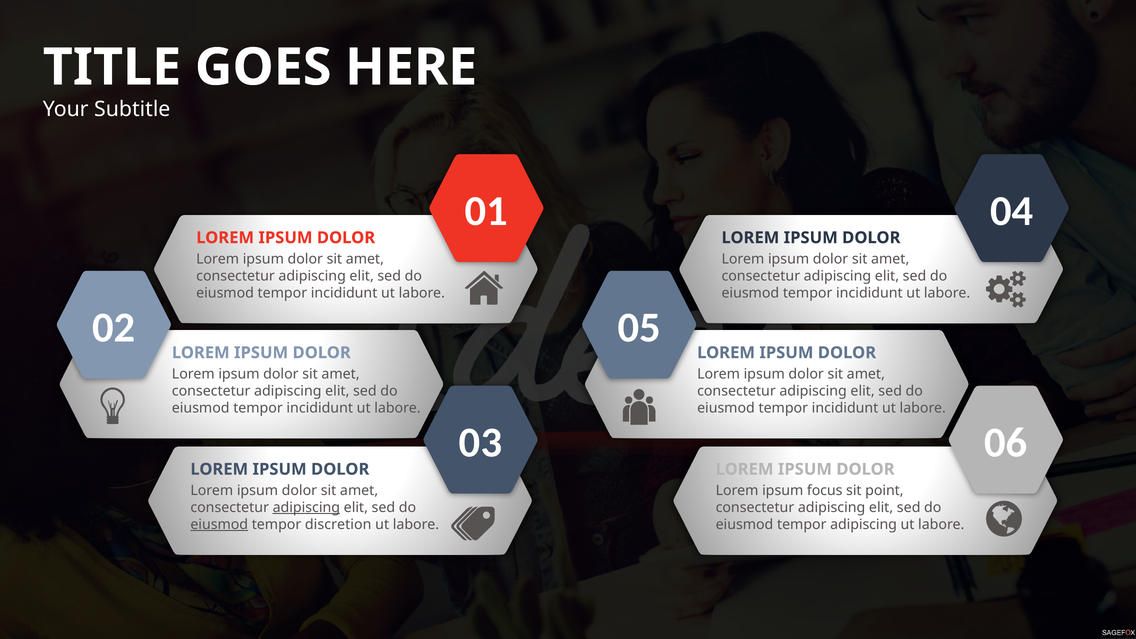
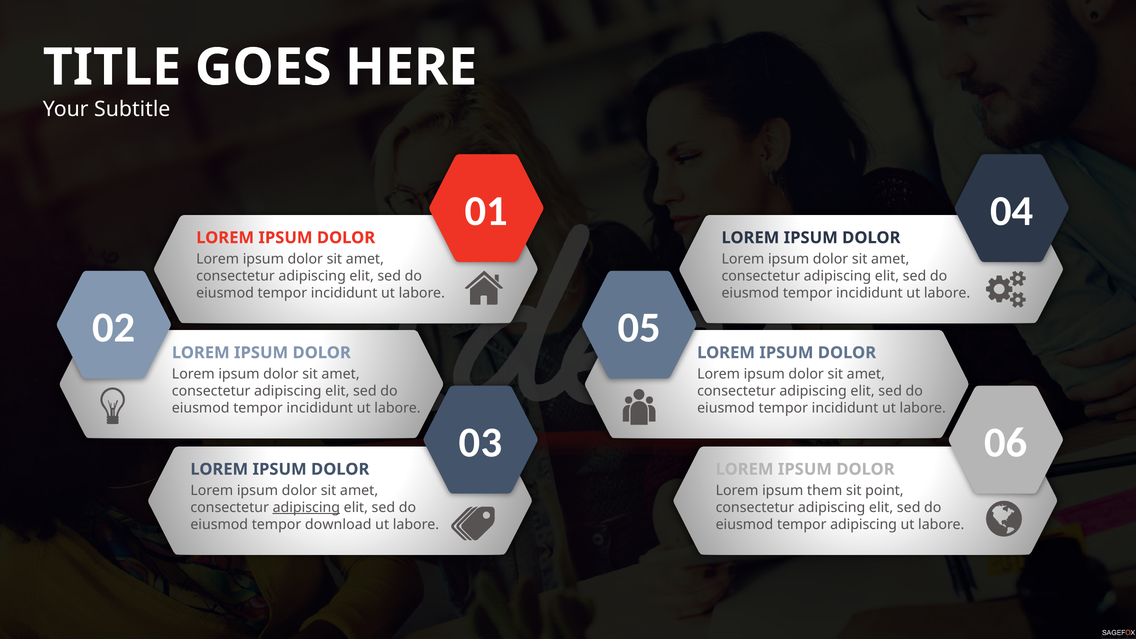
focus: focus -> them (825, 490)
eiusmod underline: present -> none (219, 524)
discretion: discretion -> download (338, 524)
